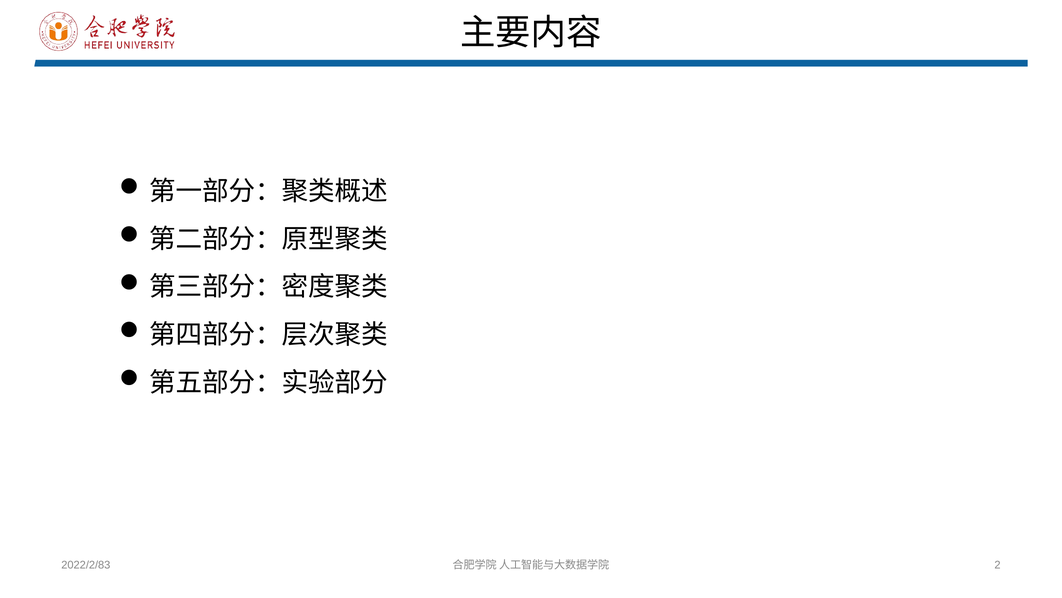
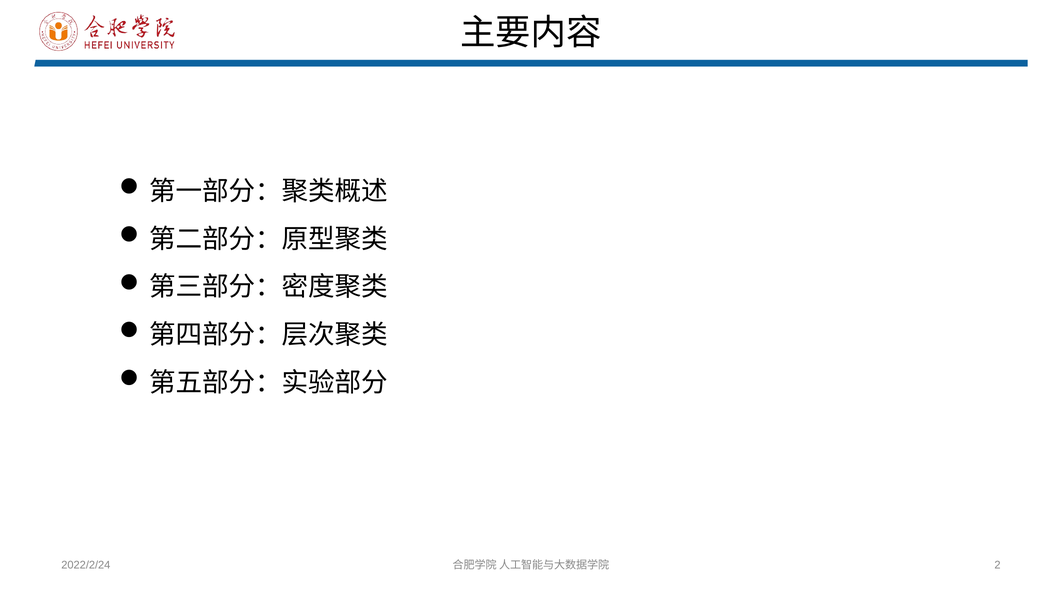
2022/2/83: 2022/2/83 -> 2022/2/24 (86, 565)
